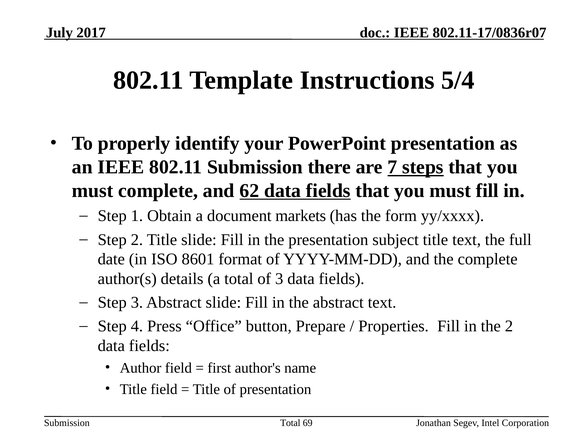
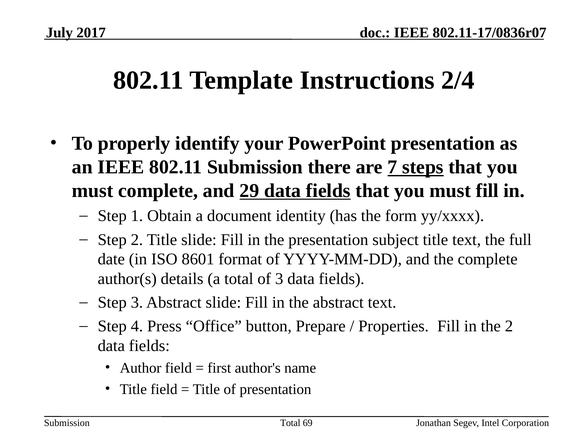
5/4: 5/4 -> 2/4 (458, 80)
62: 62 -> 29 (249, 191)
markets: markets -> identity (301, 216)
